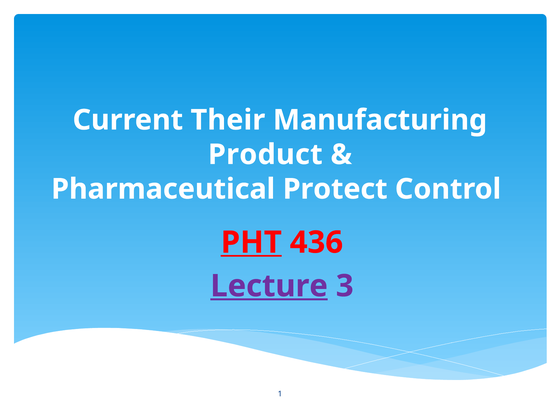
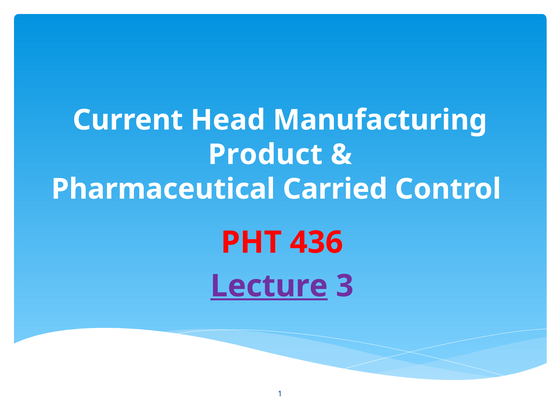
Their: Their -> Head (228, 120)
Protect: Protect -> Carried (335, 189)
PHT underline: present -> none (251, 242)
